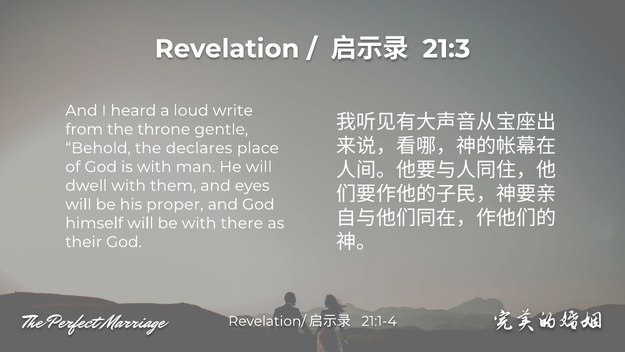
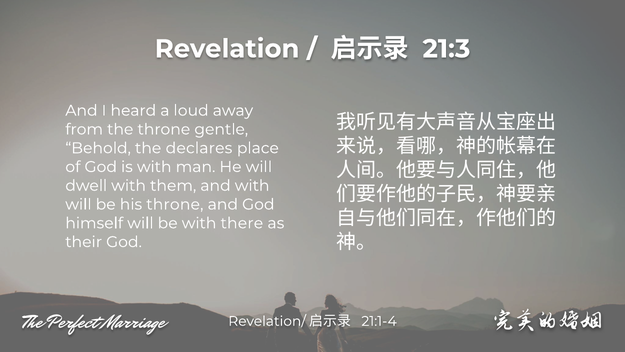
write: write -> away (233, 110)
and eyes: eyes -> with (252, 185)
his proper: proper -> throne (175, 204)
